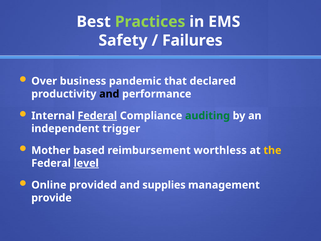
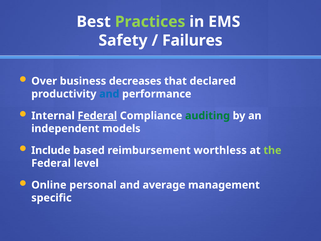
pandemic: pandemic -> decreases (135, 81)
and colour: black -> blue (109, 94)
trigger: trigger -> models (121, 128)
Mother: Mother -> Include (51, 150)
the colour: yellow -> light green (272, 150)
level underline: present -> none (86, 163)
provided: provided -> personal (93, 185)
supplies: supplies -> average (164, 185)
provide: provide -> specific (51, 198)
